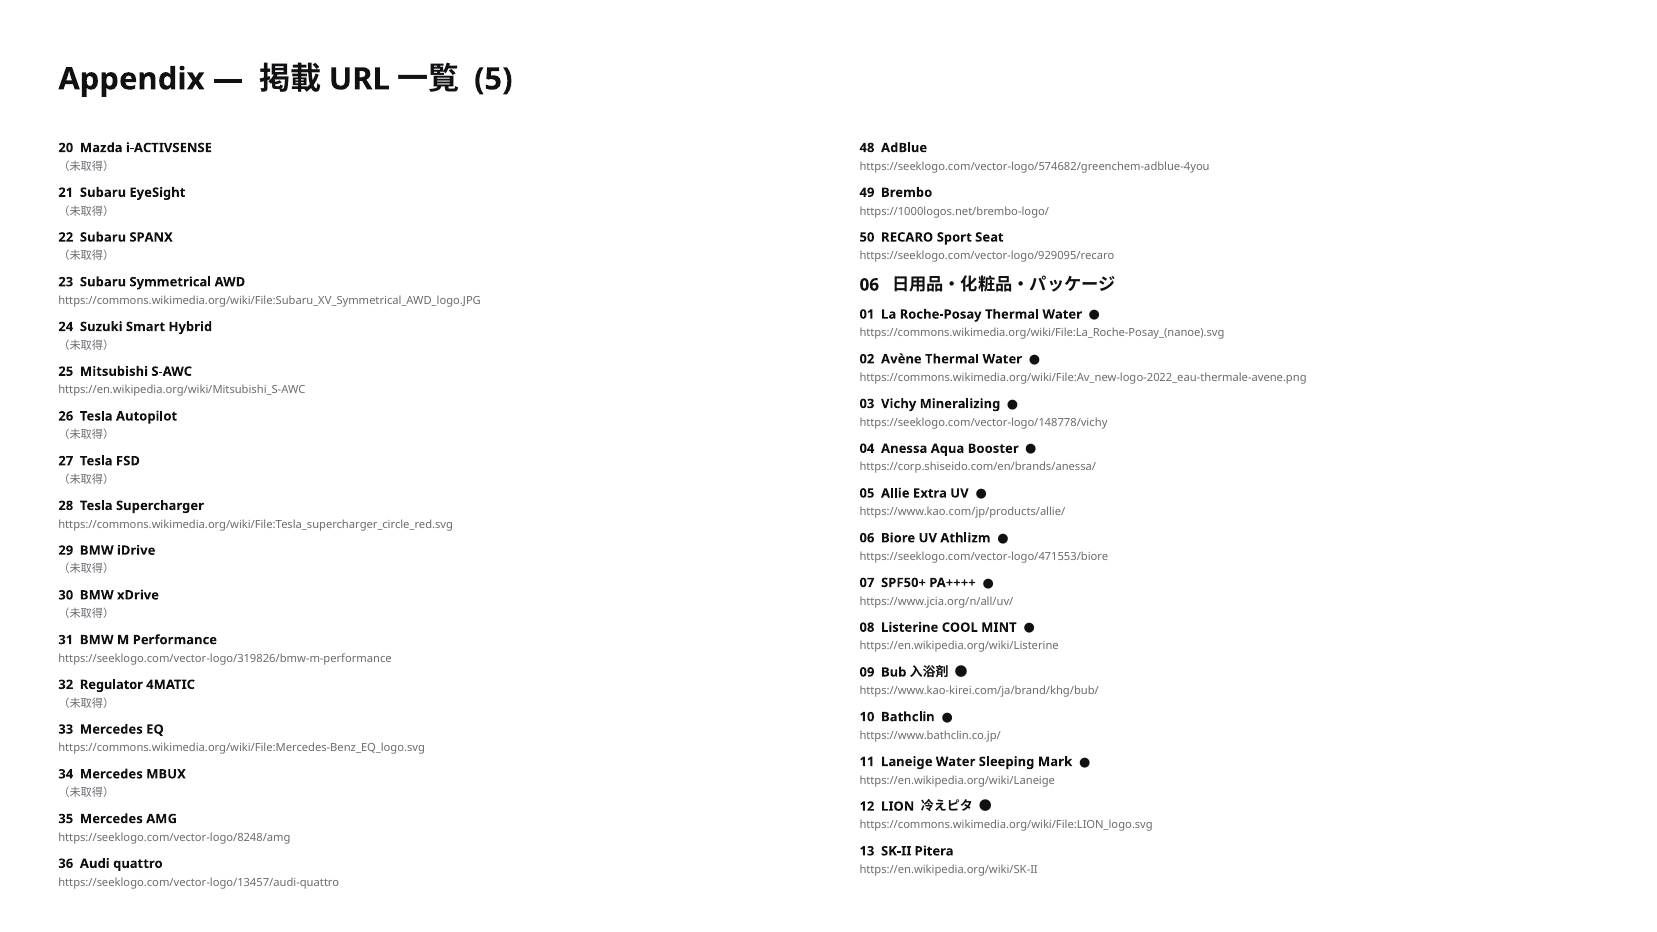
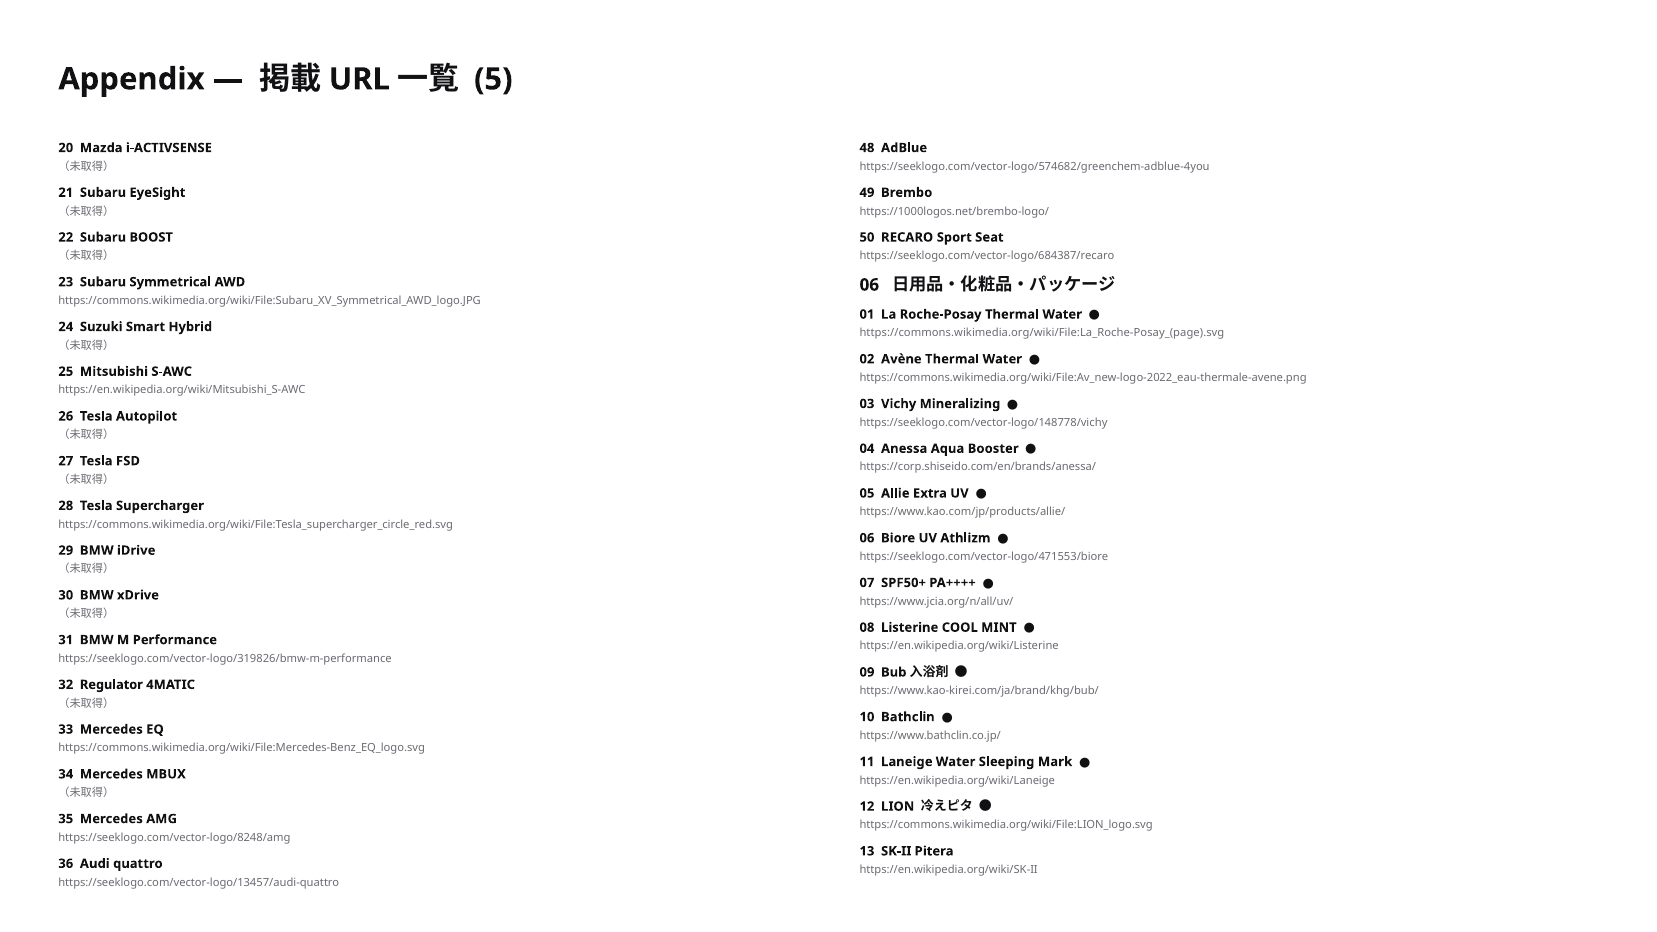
SPANX: SPANX -> BOOST (151, 237)
https://seeklogo.com/vector-logo/929095/recaro: https://seeklogo.com/vector-logo/929095/recaro -> https://seeklogo.com/vector-logo/684387/recaro (987, 256)
https://commons.wikimedia.org/wiki/File:La_Roche-Posay_(nanoe).svg: https://commons.wikimedia.org/wiki/File:La_Roche-Posay_(nanoe).svg -> https://commons.wikimedia.org/wiki/File:La_Roche-Posay_(page).svg (1042, 333)
